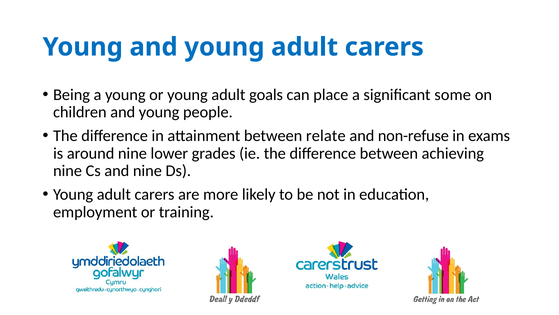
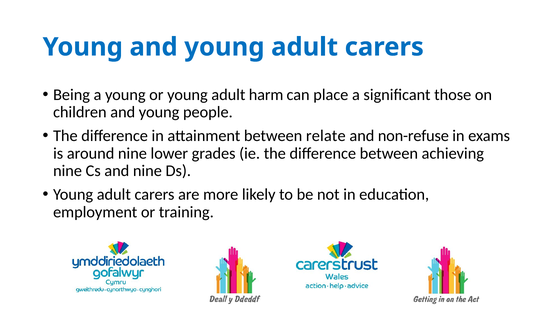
goals: goals -> harm (266, 94)
some: some -> those (453, 94)
